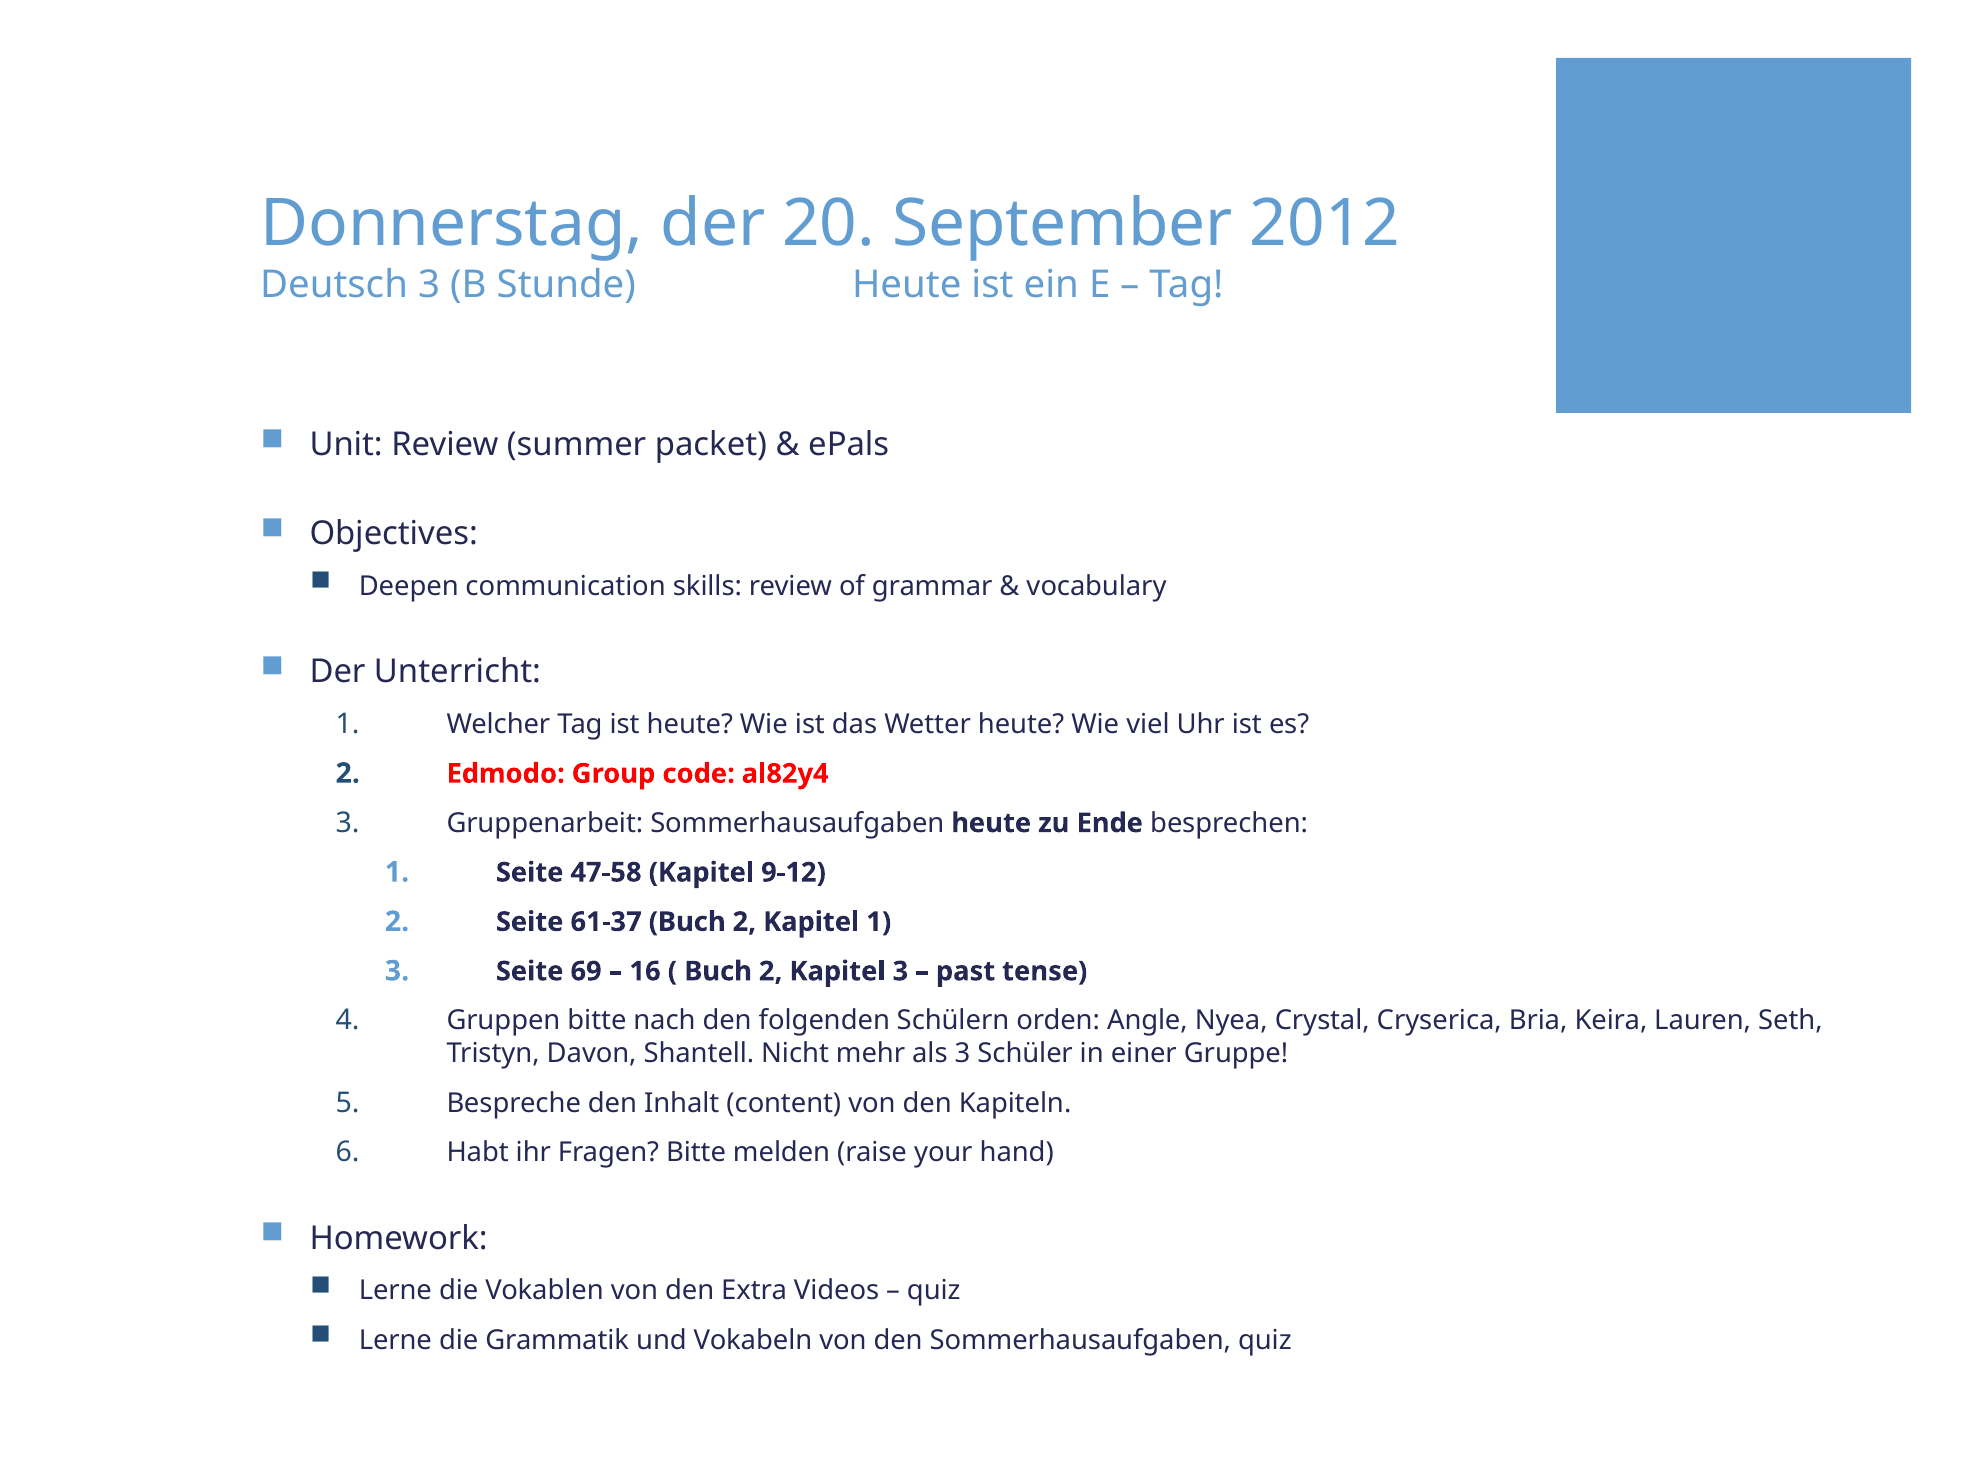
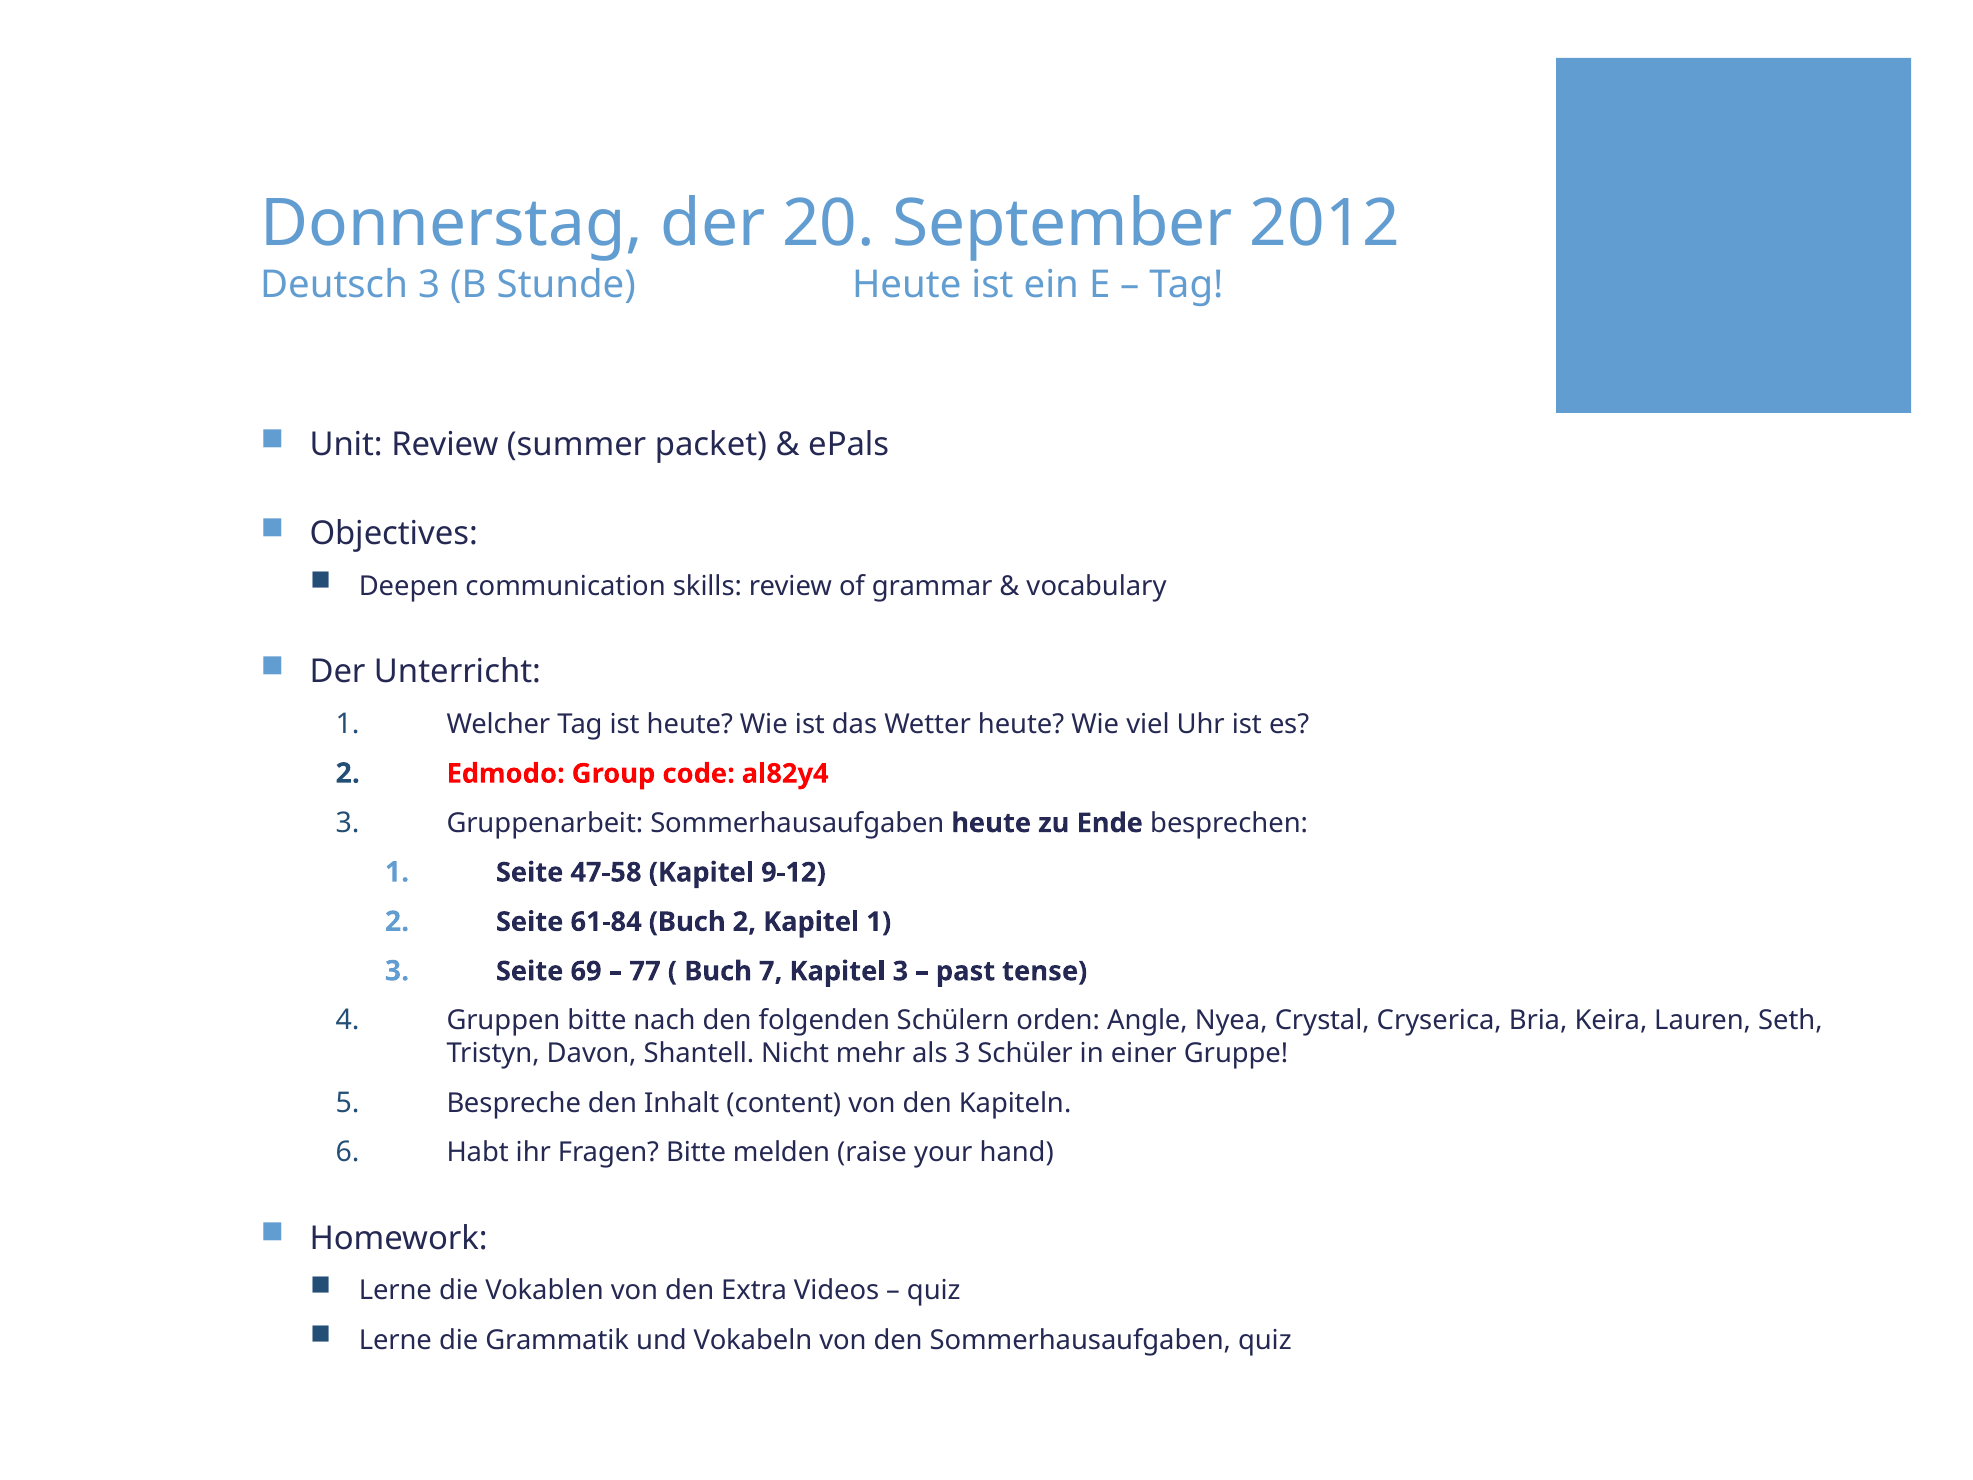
61-37: 61-37 -> 61-84 (606, 922)
16: 16 -> 77 (645, 971)
2: 2 -> 7 (771, 971)
